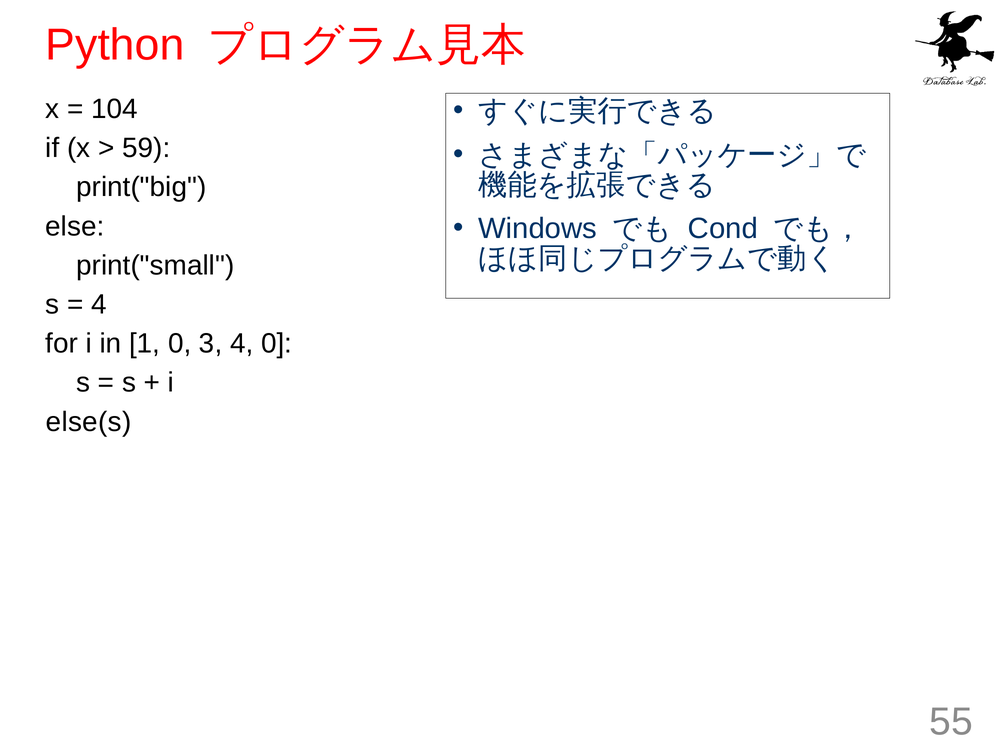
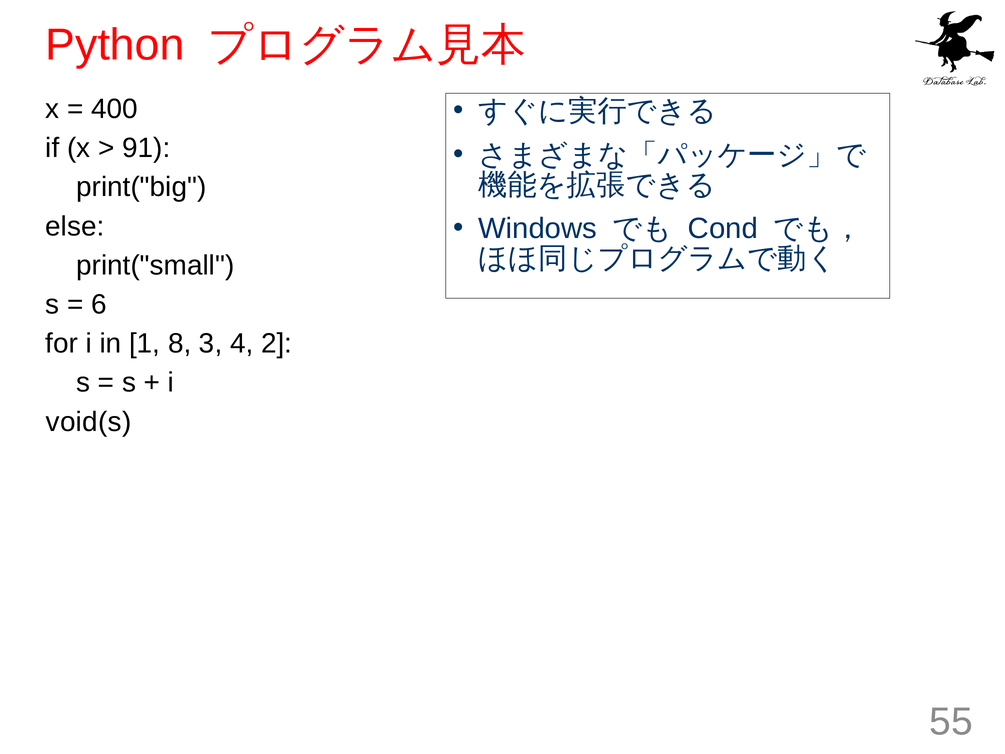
104: 104 -> 400 (114, 109)
59: 59 -> 91 (146, 148)
4: 4 -> 6 (99, 304)
1 0: 0 -> 8 (180, 343)
4 0: 0 -> 2 (277, 343)
else(s: else(s -> void(s (89, 422)
